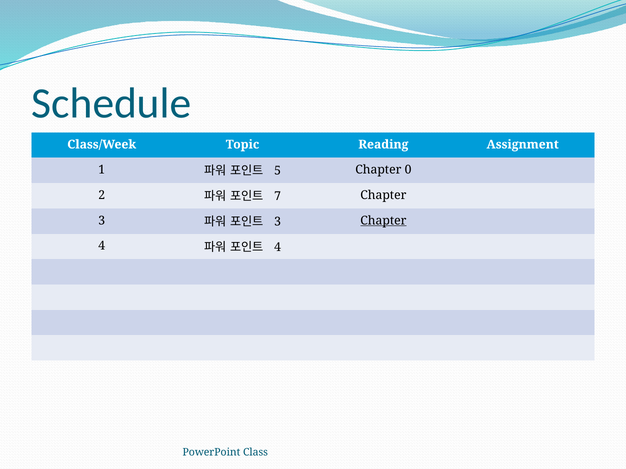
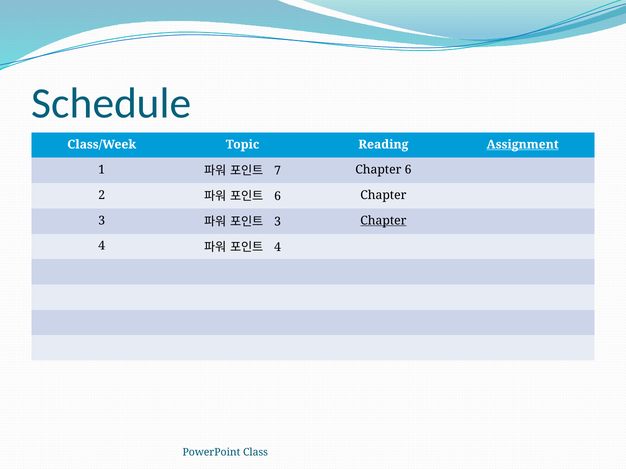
Assignment underline: none -> present (523, 145)
5: 5 -> 7 (278, 171)
Chapter 0: 0 -> 6 (408, 170)
7: 7 -> 6 (278, 197)
